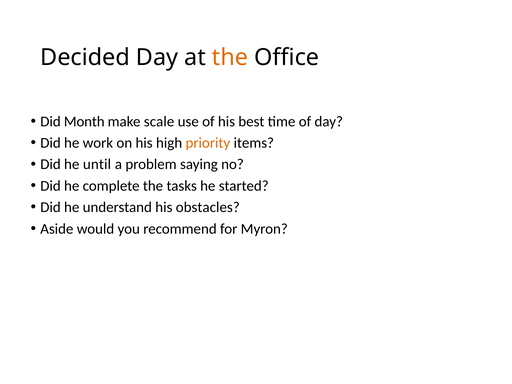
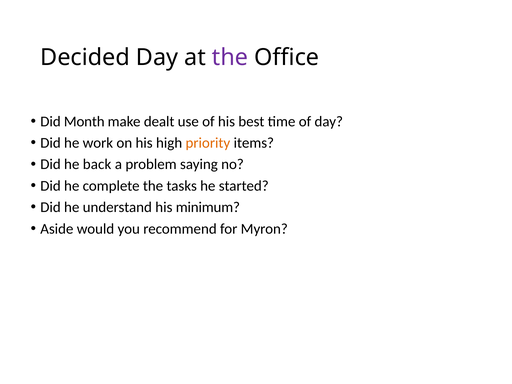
the colour: orange -> purple (230, 57)
scale: scale -> dealt (159, 121)
until: until -> back (97, 164)
obstacles: obstacles -> minimum (208, 207)
